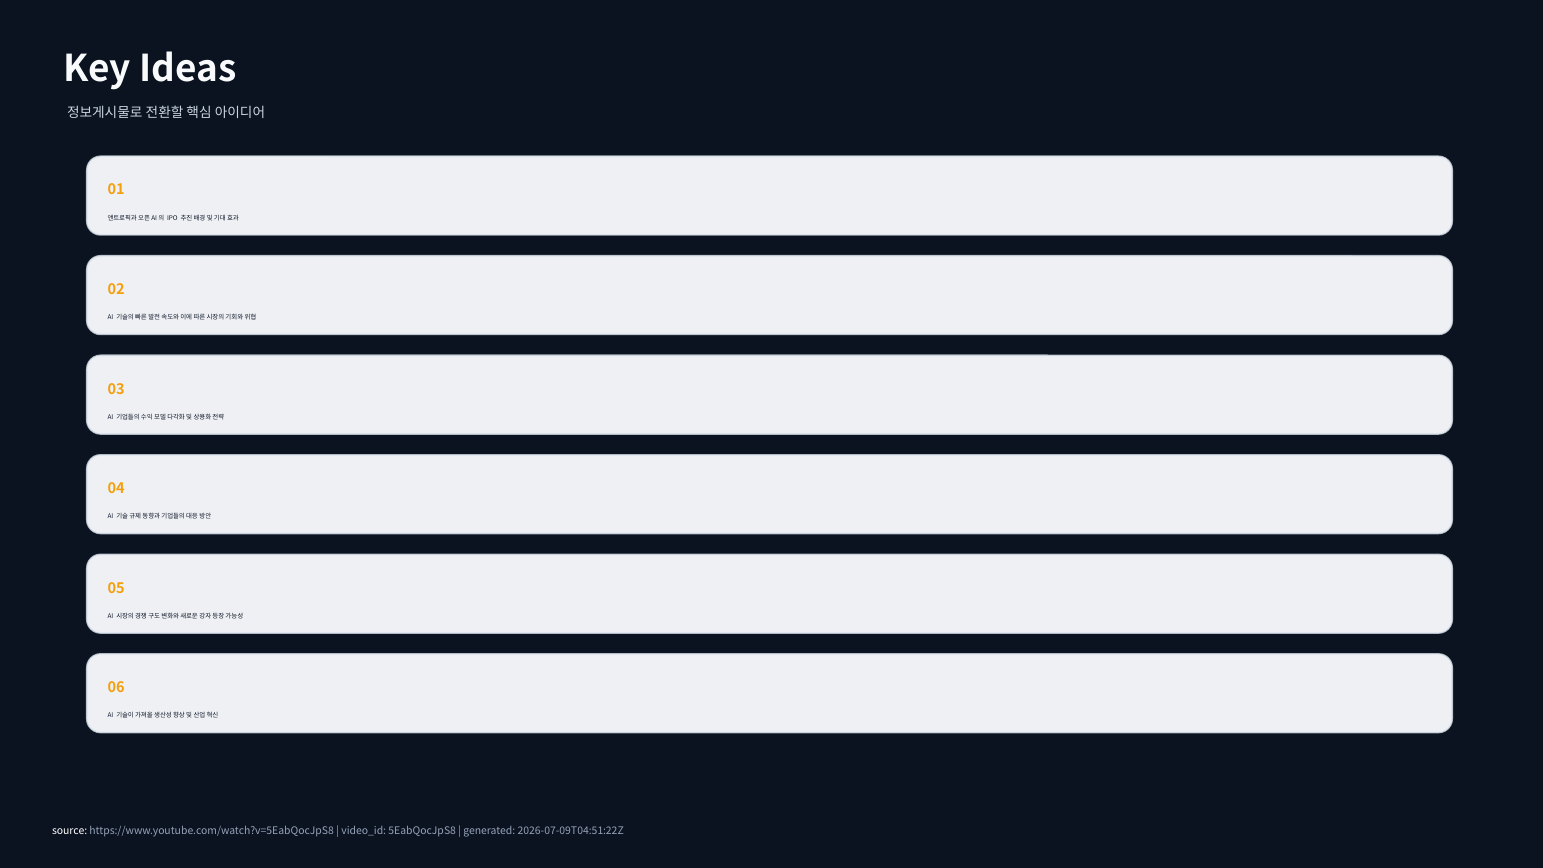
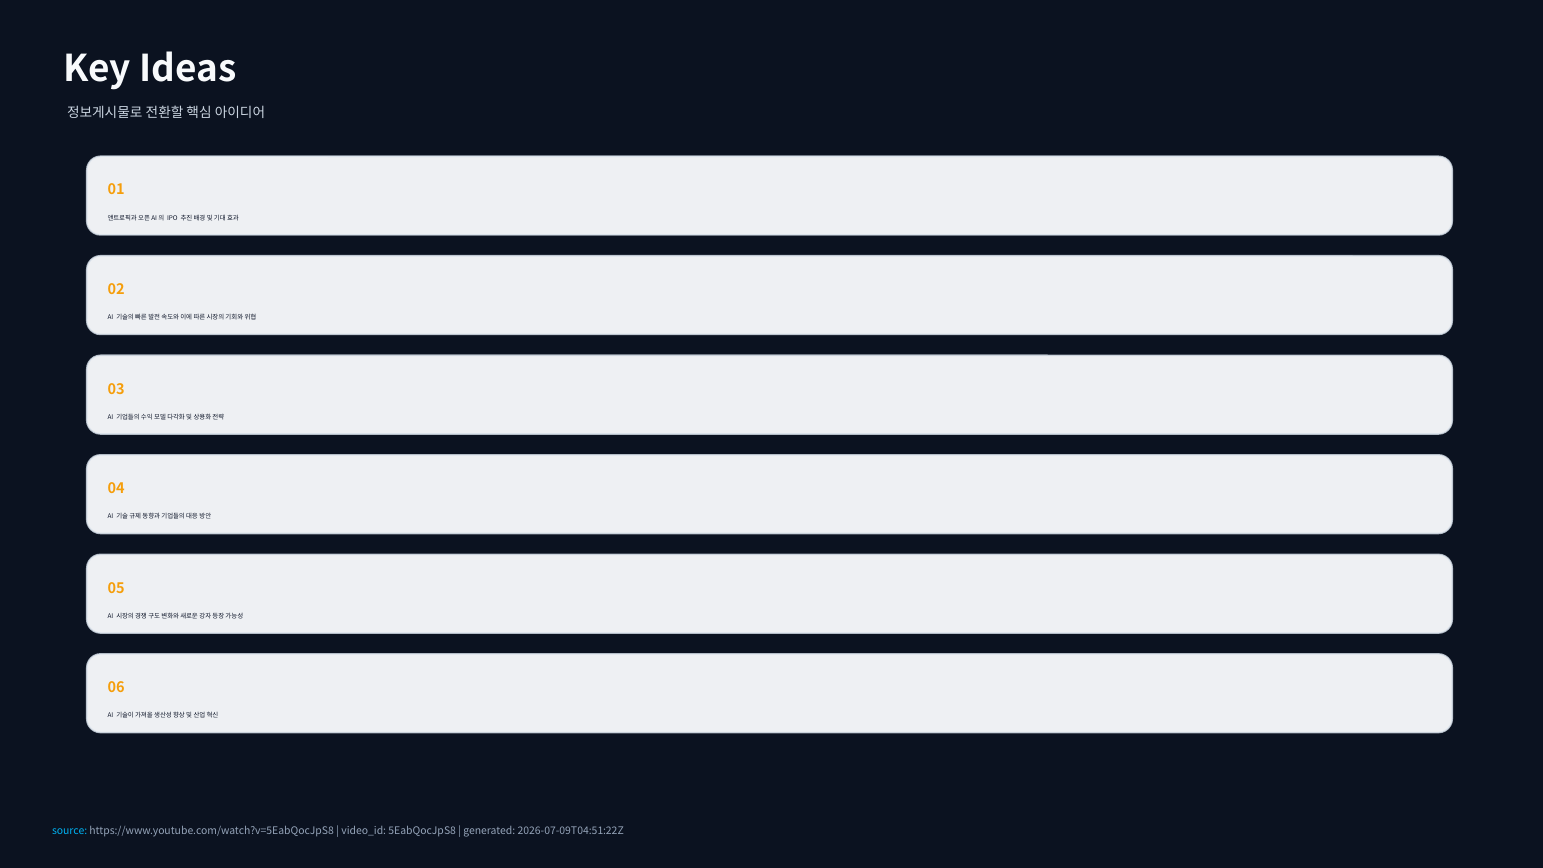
source colour: white -> light blue (70, 831)
